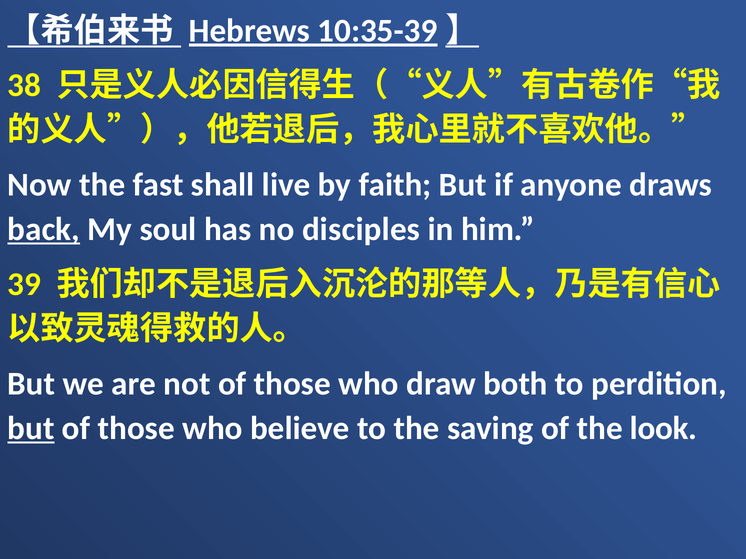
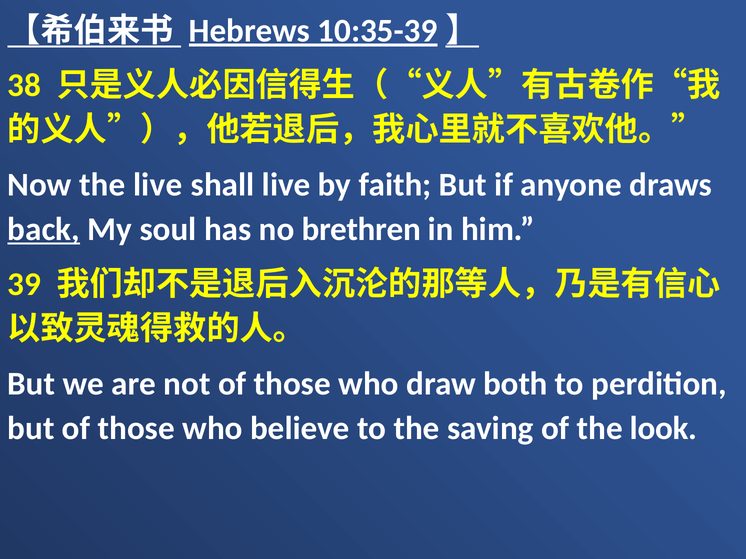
the fast: fast -> live (158, 185)
disciples: disciples -> brethren (361, 230)
but underline: present -> none (31, 429)
